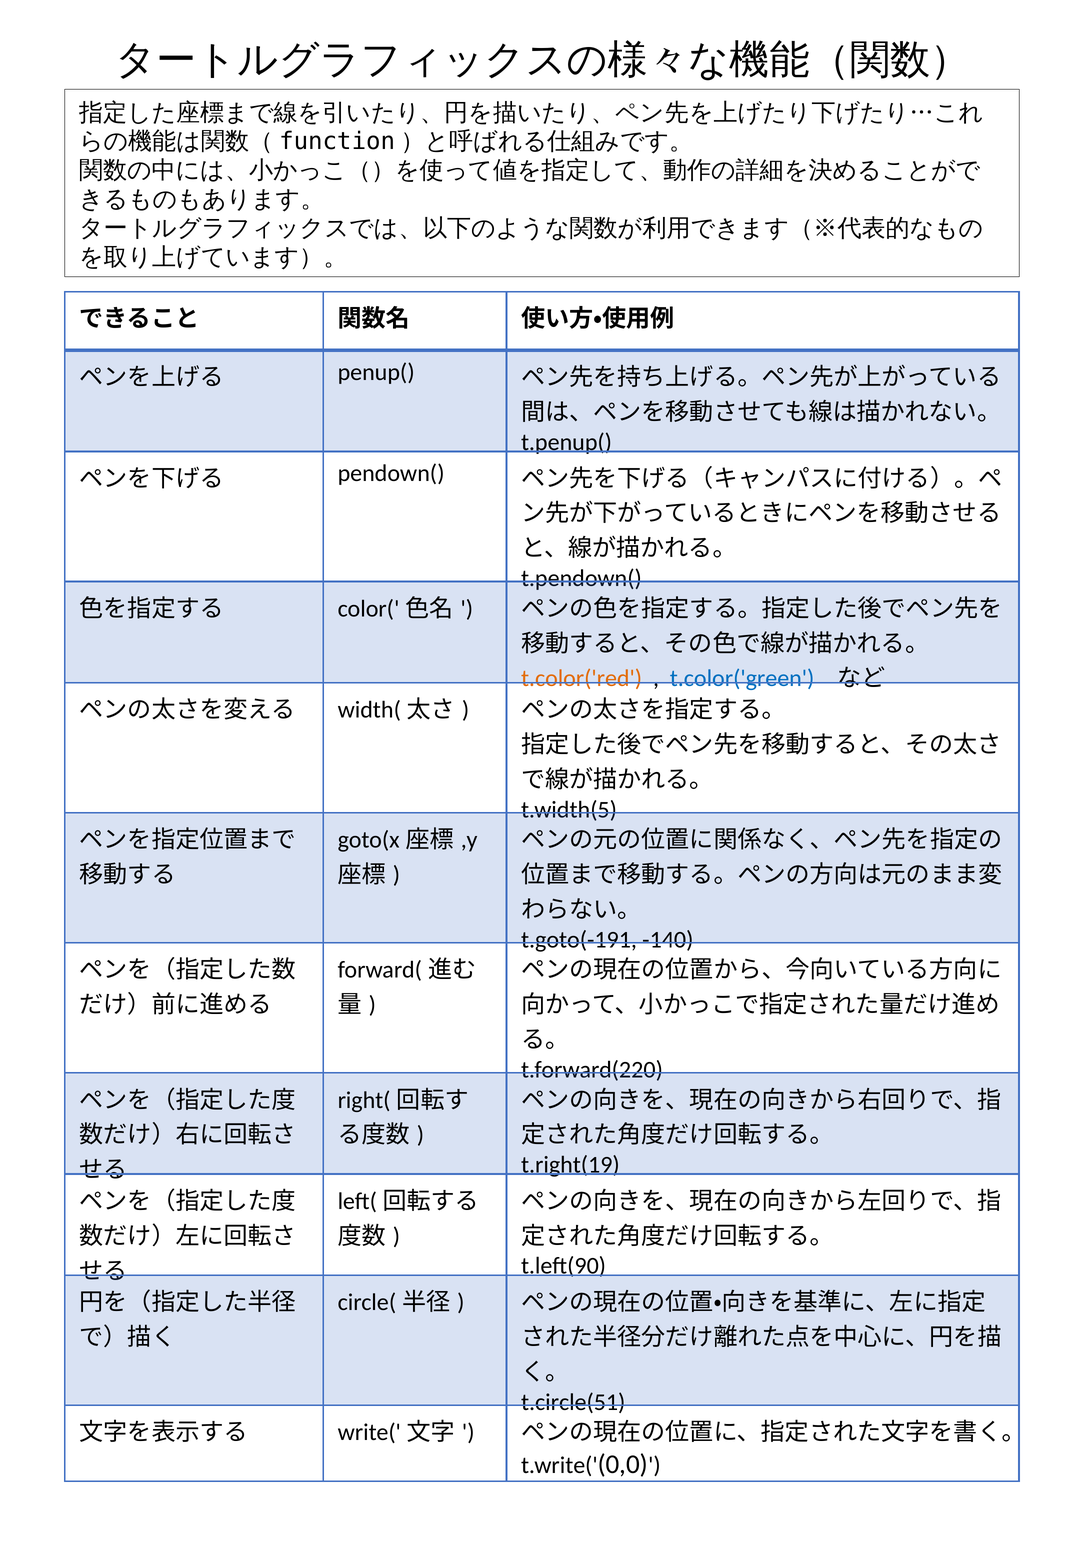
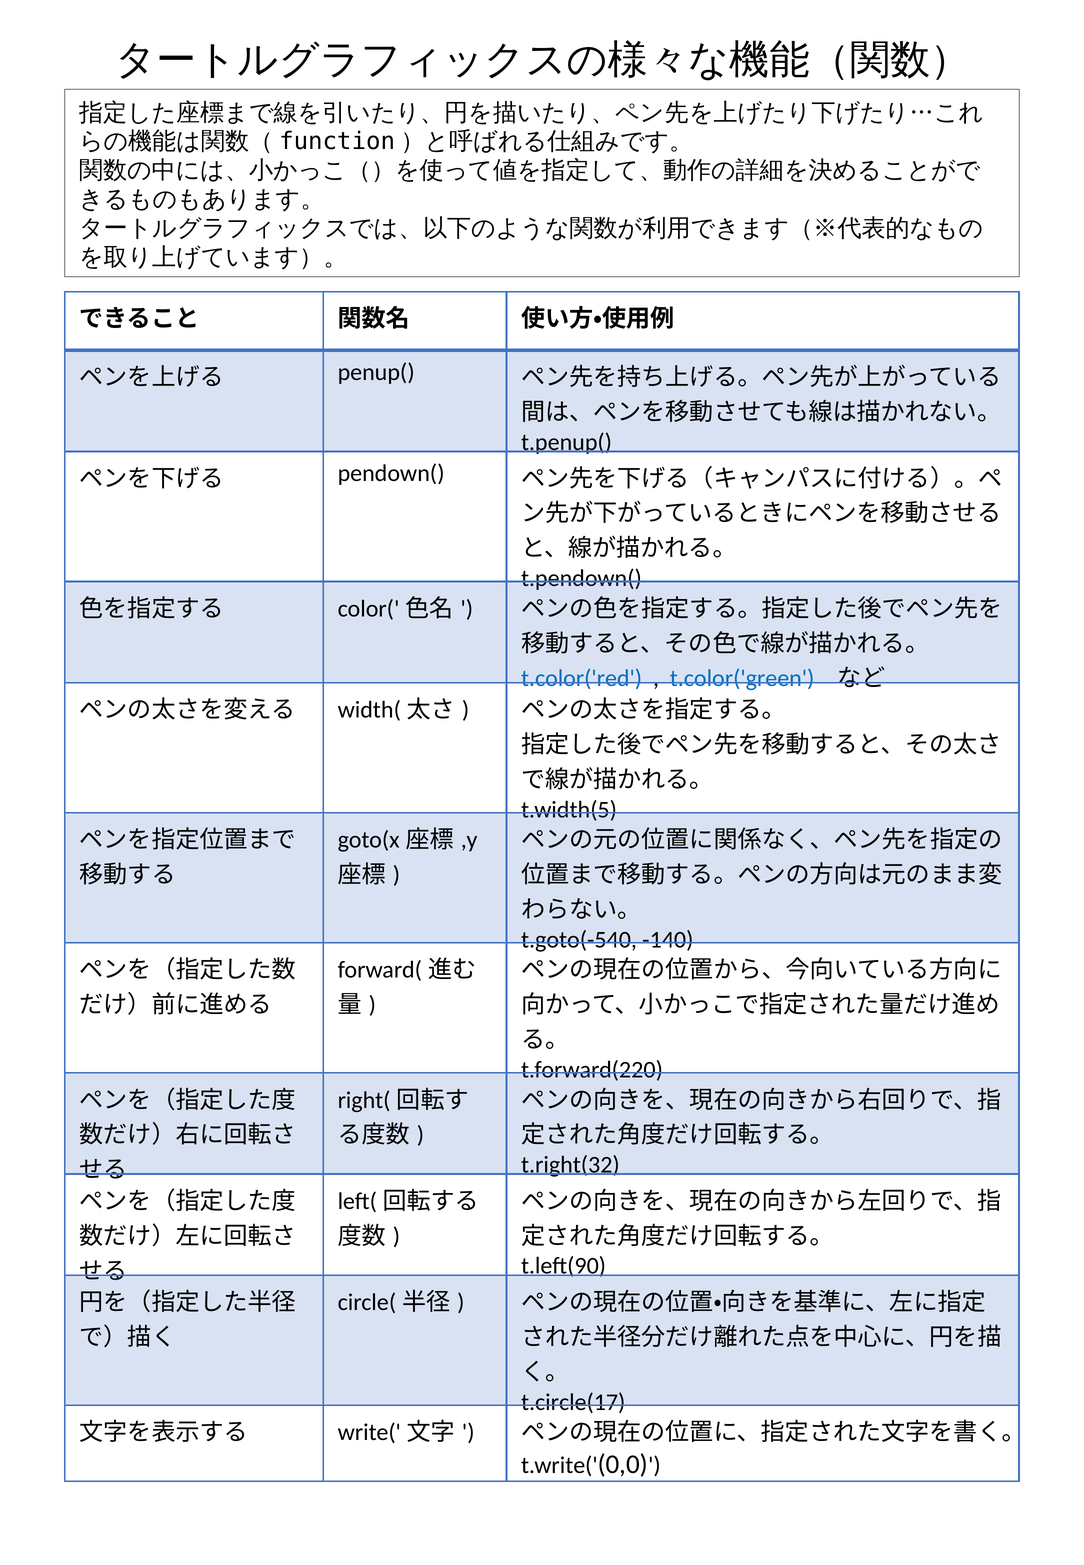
t.color('red colour: orange -> blue (582, 679)
t.goto(-191: t.goto(-191 -> t.goto(-540 (579, 940)
t.right(19: t.right(19 -> t.right(32 (570, 1165)
t.circle(51: t.circle(51 -> t.circle(17 (573, 1403)
